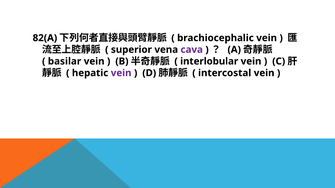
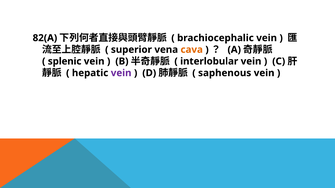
cava colour: purple -> orange (192, 50)
basilar: basilar -> splenic (65, 61)
intercostal: intercostal -> saphenous (225, 73)
